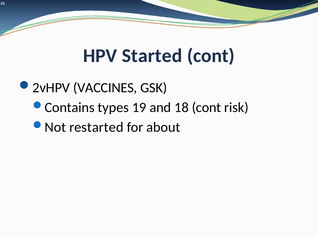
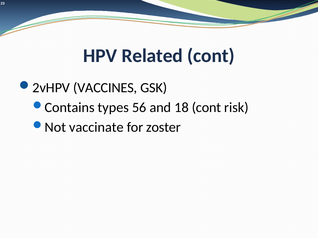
Started: Started -> Related (152, 56)
19: 19 -> 56 (139, 108)
restarted: restarted -> vaccinate (96, 128)
about: about -> zoster (163, 128)
